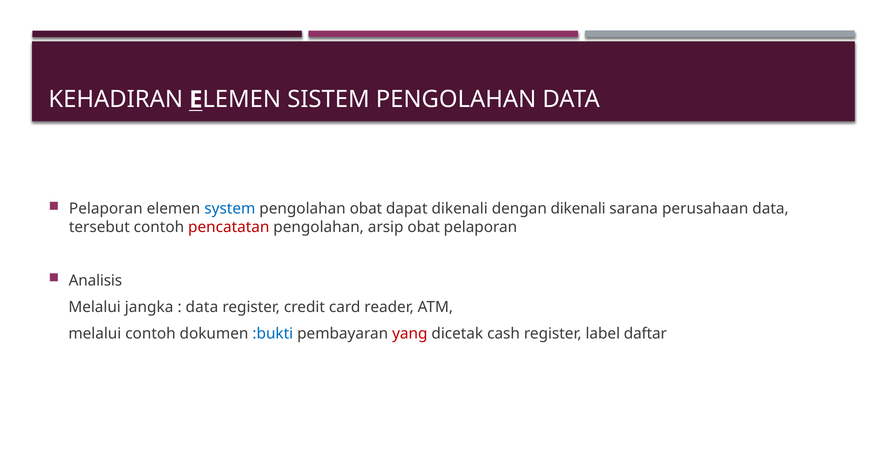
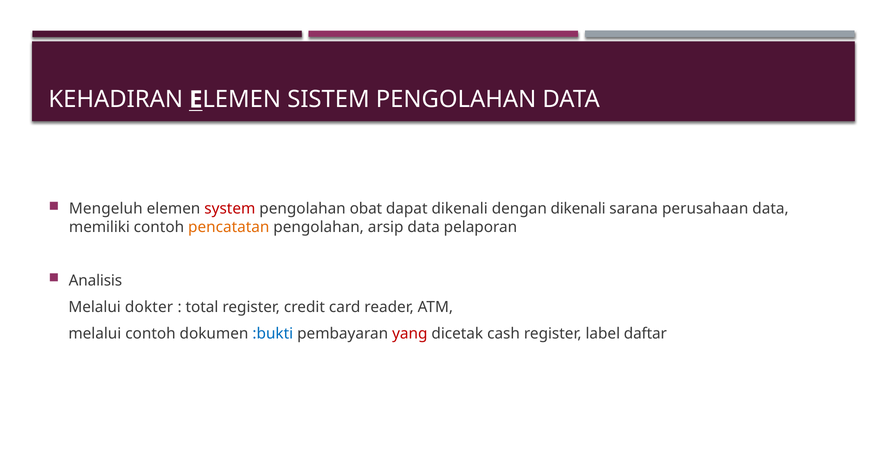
Pelaporan: Pelaporan -> Mengeluh (106, 208)
system colour: blue -> red (230, 208)
tersebut: tersebut -> memiliki (99, 227)
pencatatan colour: red -> orange (229, 227)
arsip obat: obat -> data (424, 227)
jangka: jangka -> dokter (149, 307)
data: data -> total (202, 307)
